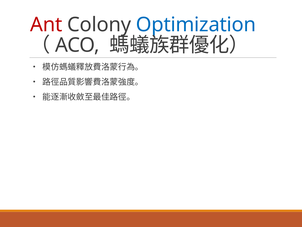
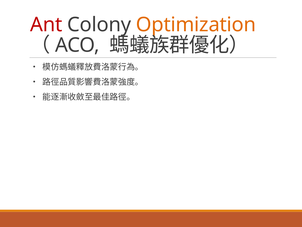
Optimization colour: blue -> orange (196, 25)
